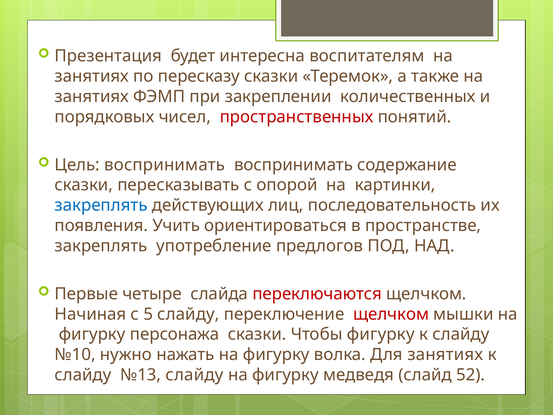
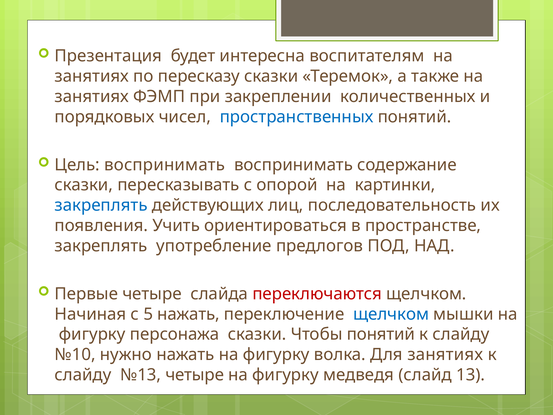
пространственных colour: red -> blue (297, 117)
5 слайду: слайду -> нажать (189, 314)
щелчком colour: red -> blue (391, 314)
Чтобы фигурку: фигурку -> понятий (381, 334)
№13 слайду: слайду -> четыре (195, 375)
52: 52 -> 13 (471, 375)
